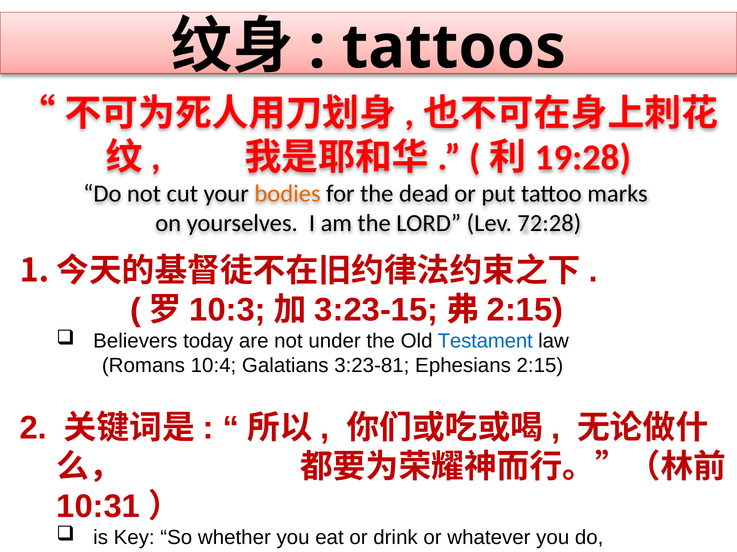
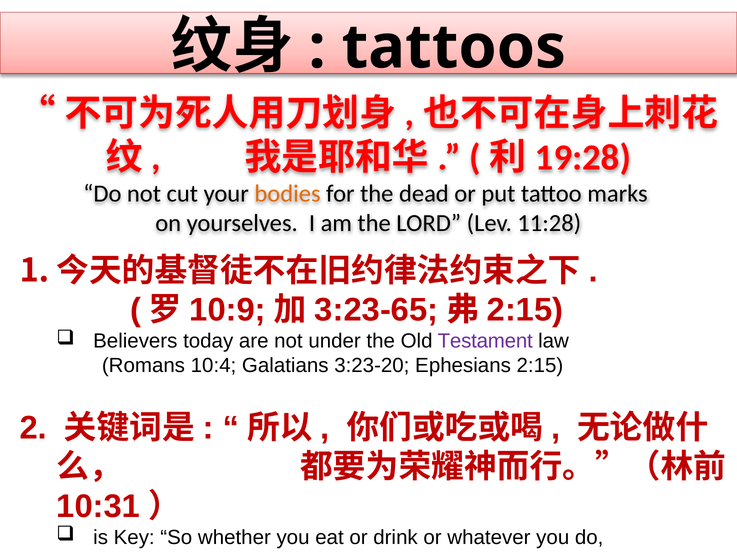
72:28: 72:28 -> 11:28 (549, 223)
10:3: 10:3 -> 10:9 (228, 311)
3:23-15: 3:23-15 -> 3:23-65 (376, 311)
Testament colour: blue -> purple (485, 342)
3:23-81: 3:23-81 -> 3:23-20 (372, 366)
